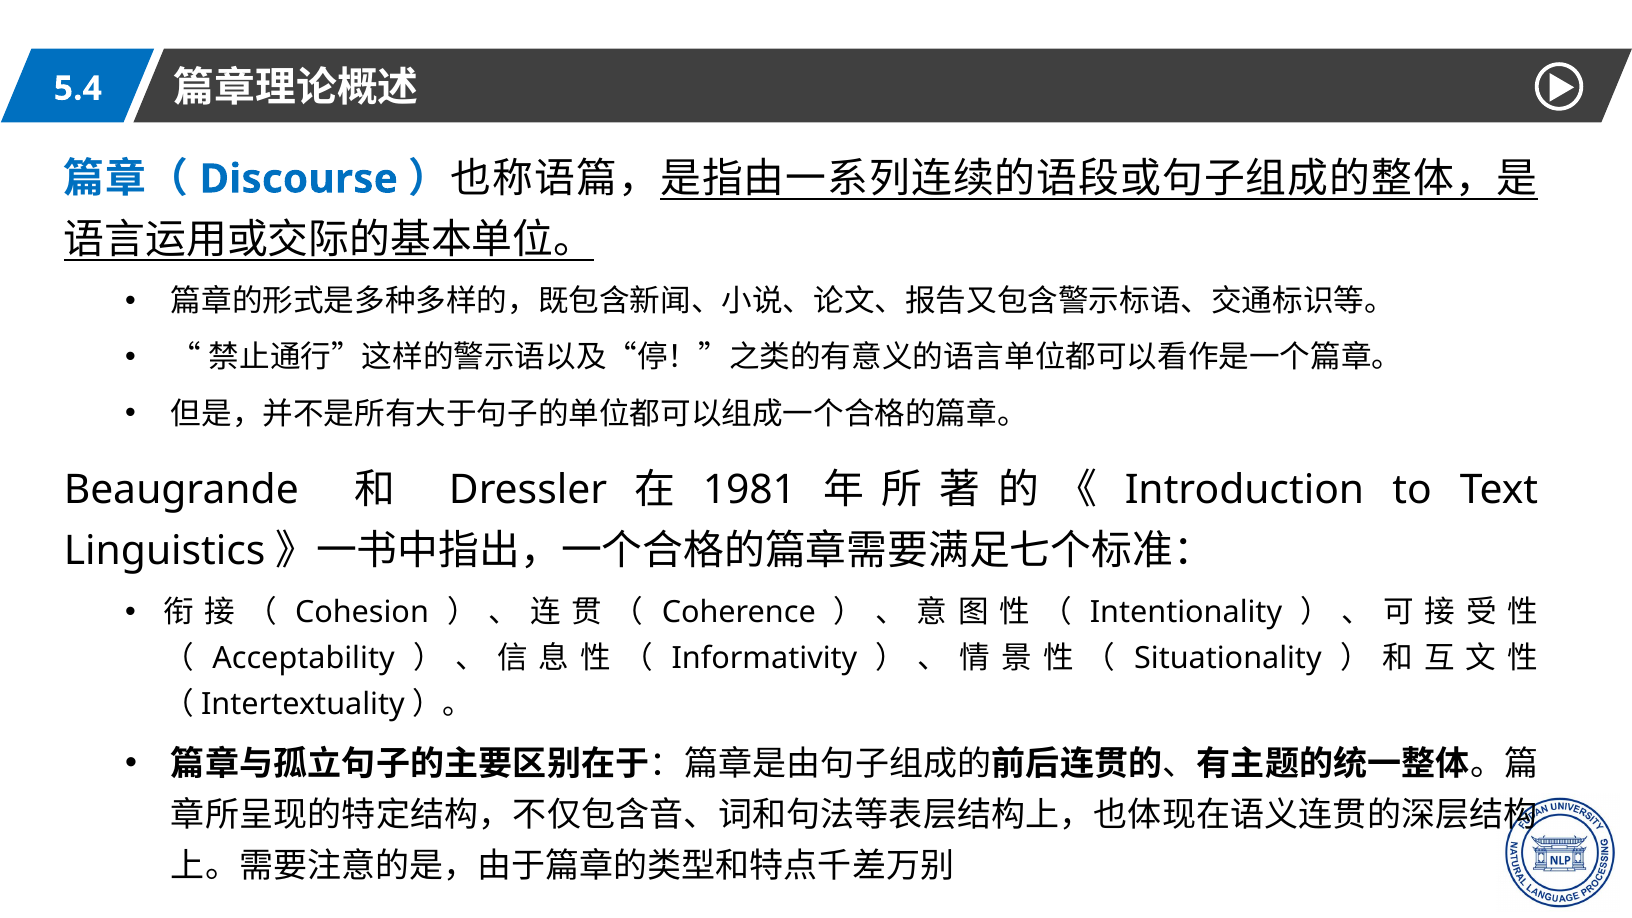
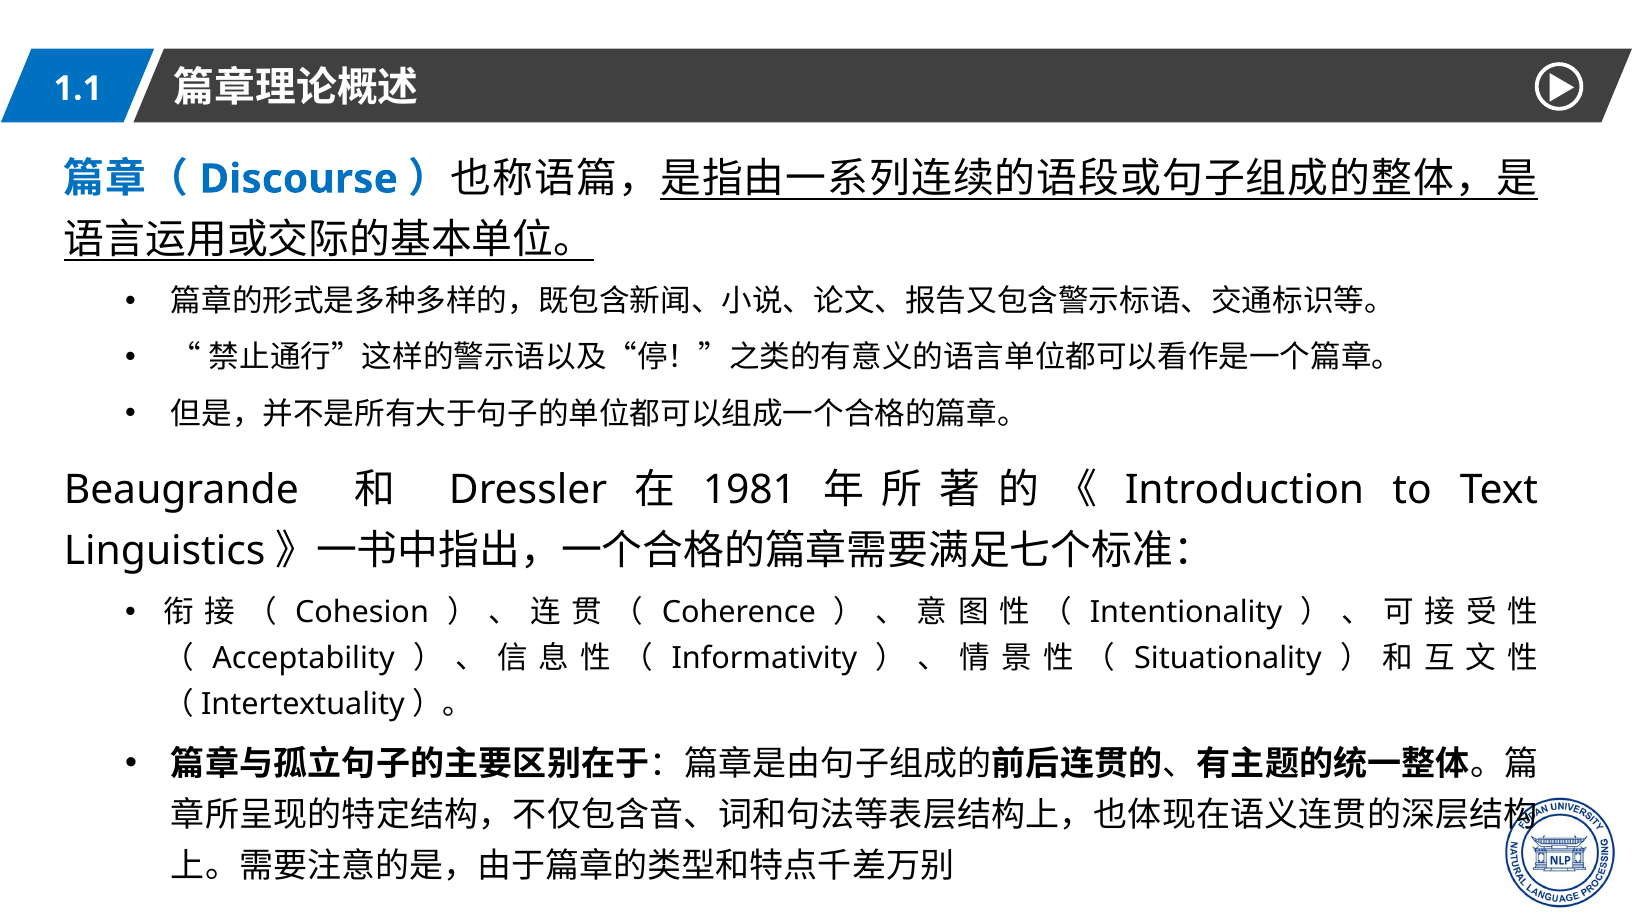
5.4: 5.4 -> 1.1 (78, 89)
